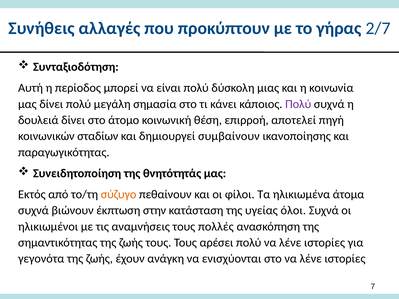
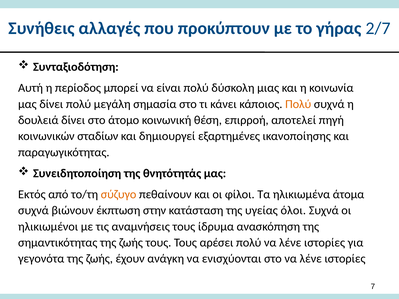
Πολύ colour: purple -> orange (298, 104)
συμβαίνουν: συμβαίνουν -> εξαρτημένες (229, 136)
πολλές: πολλές -> ίδρυμα (216, 227)
